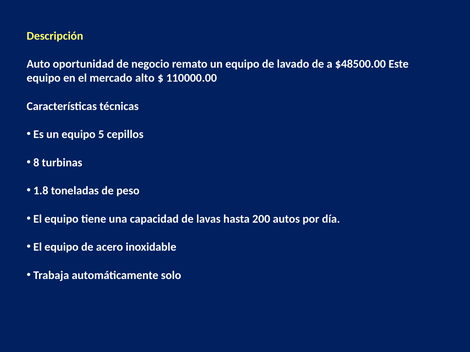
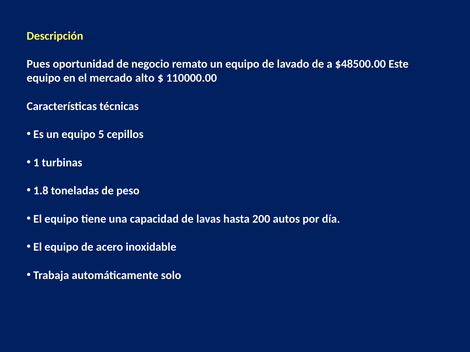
Auto: Auto -> Pues (38, 64)
8: 8 -> 1 (36, 163)
